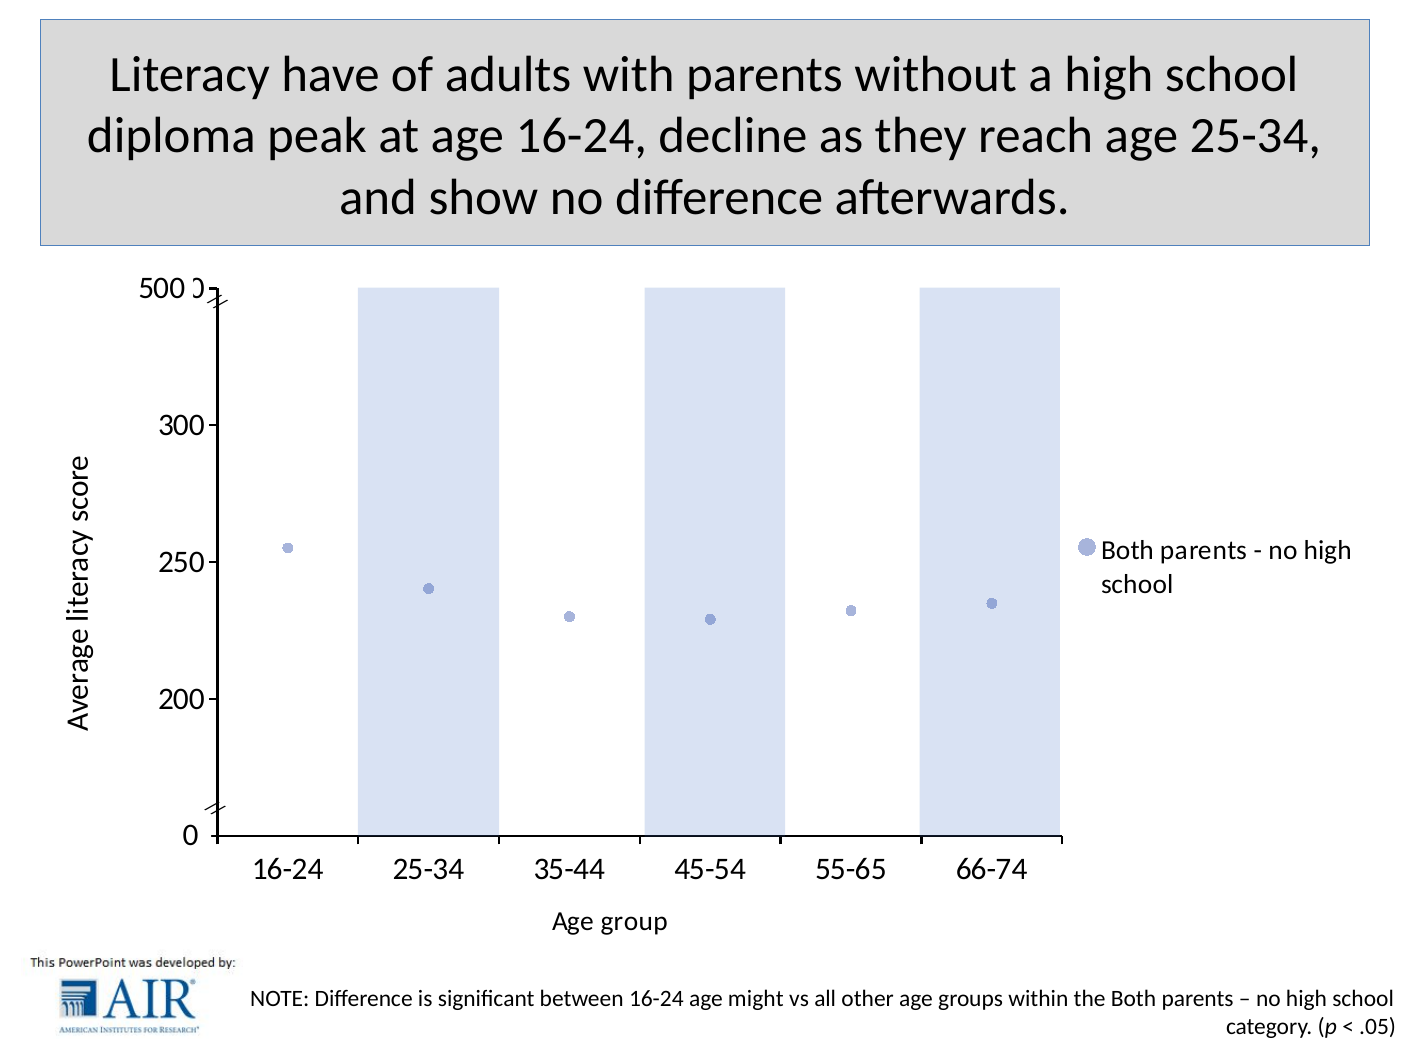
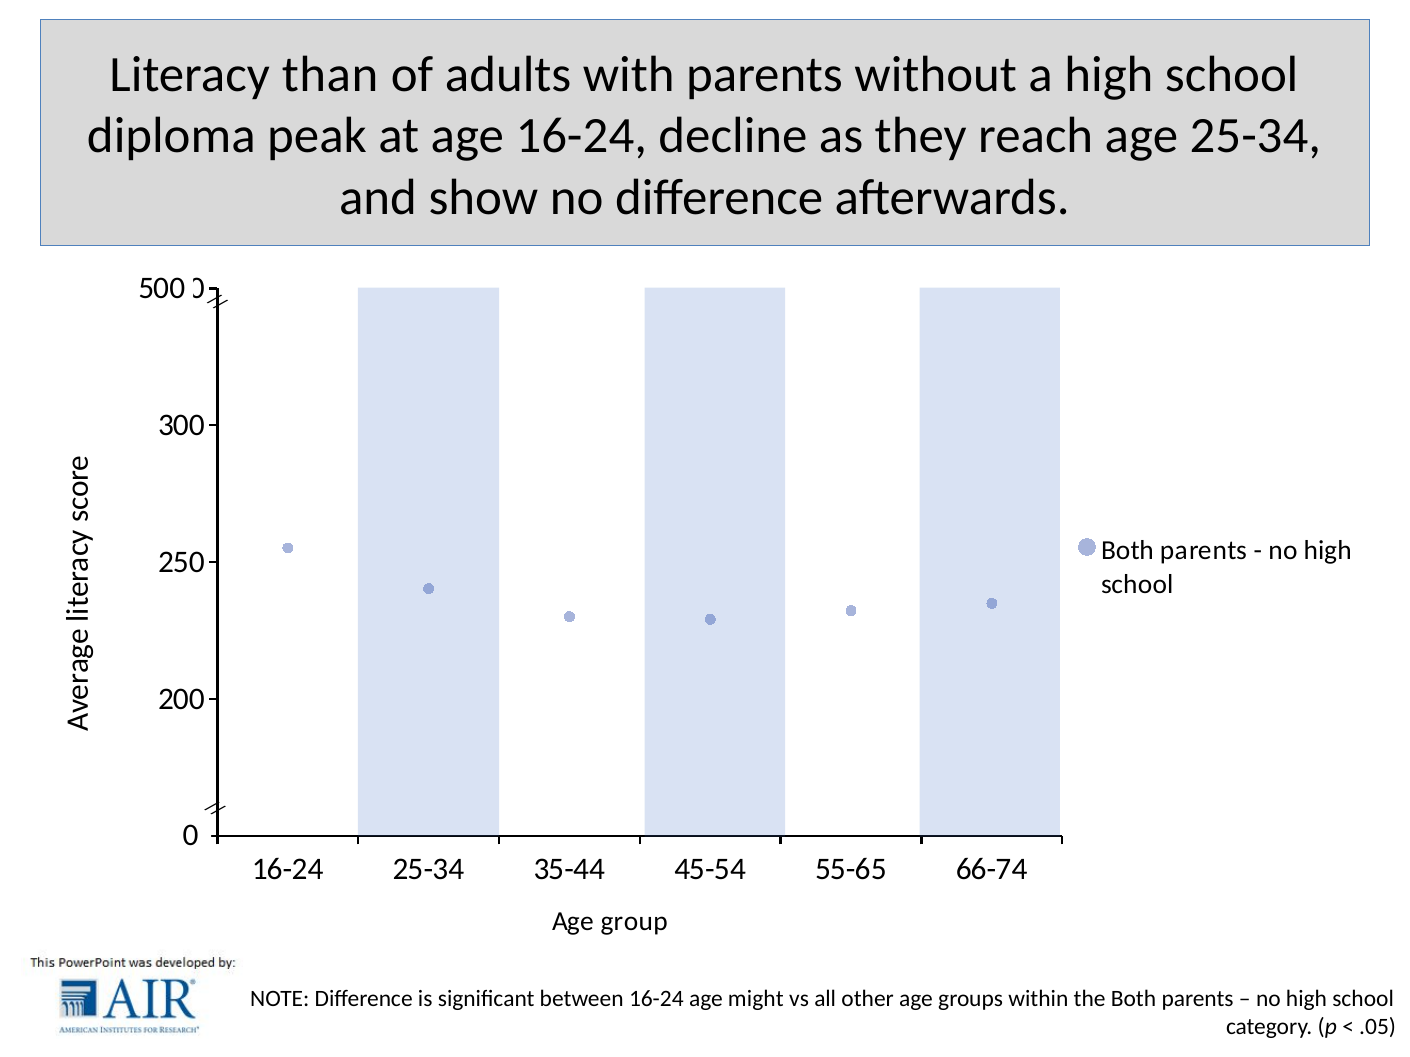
have: have -> than (330, 75)
